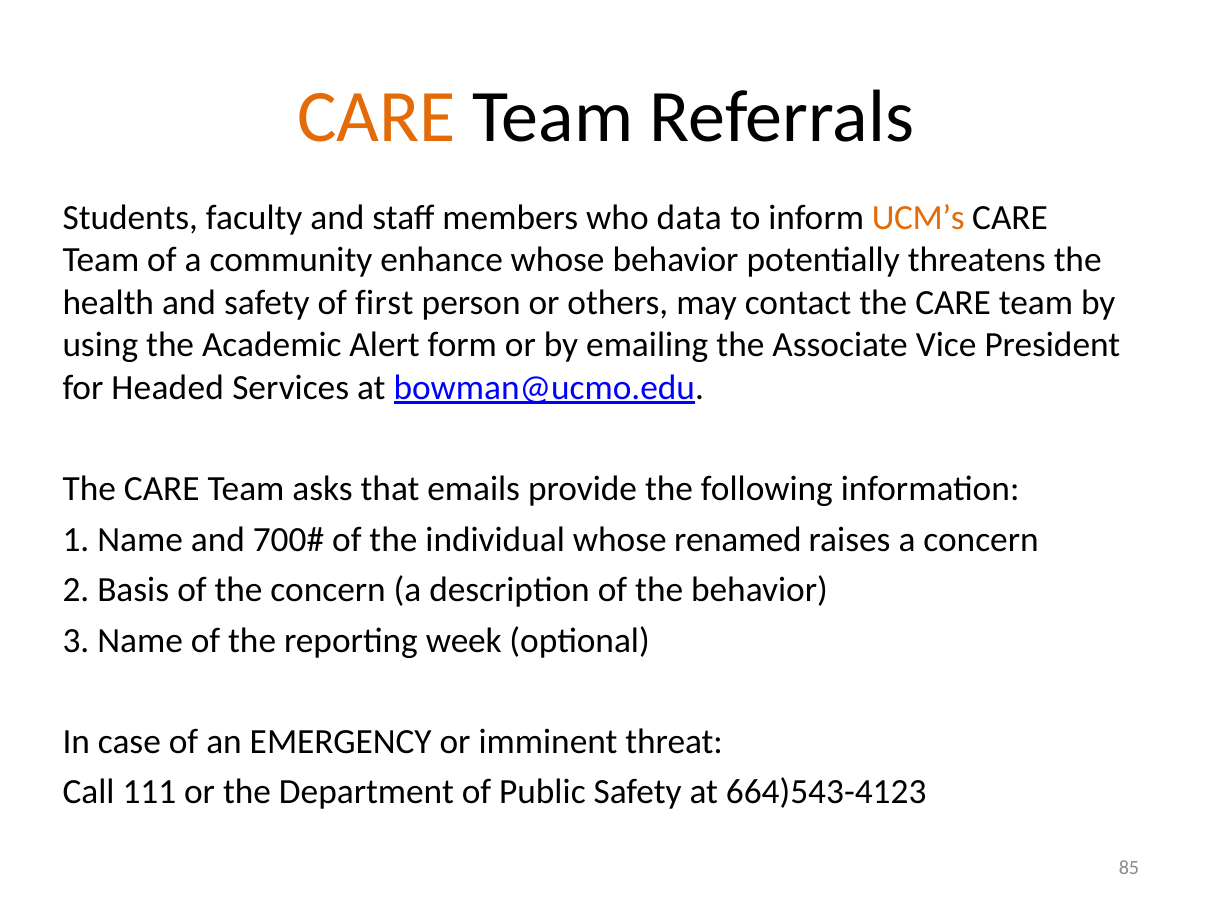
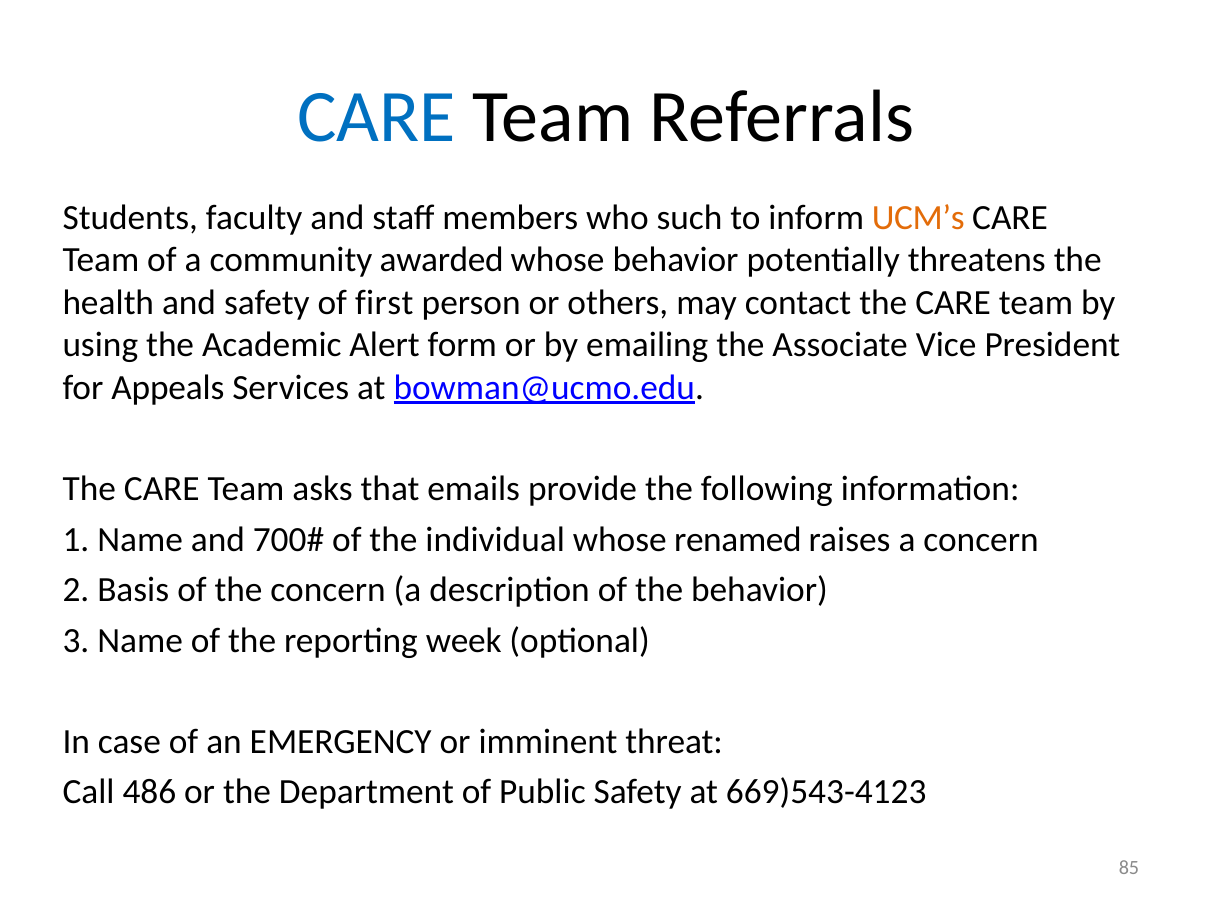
CARE colour: orange -> blue (376, 117)
data: data -> such (689, 218)
enhance: enhance -> awarded (442, 260)
Headed: Headed -> Appeals (168, 387)
111: 111 -> 486 (149, 792)
664)543-4123: 664)543-4123 -> 669)543-4123 (826, 792)
